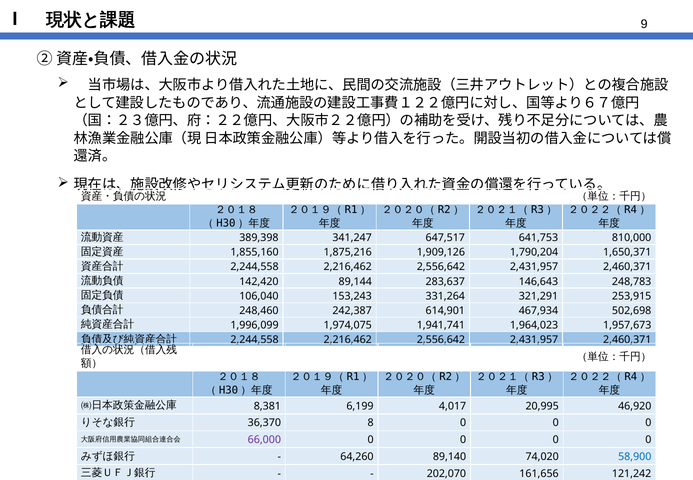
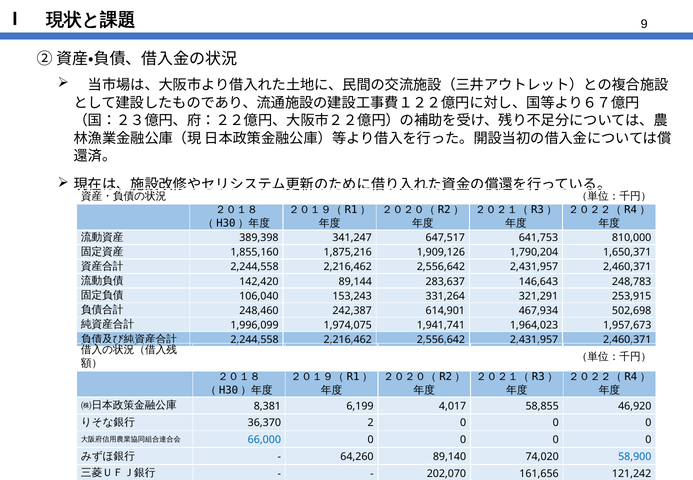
20,995: 20,995 -> 58,855 (542, 406)
8: 8 -> 2 (371, 423)
66,000 colour: purple -> blue (264, 440)
